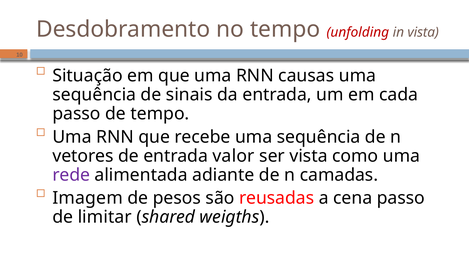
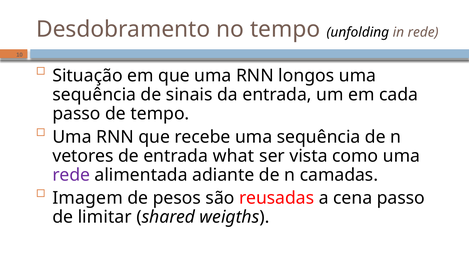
unfolding colour: red -> black (358, 32)
in vista: vista -> rede (423, 32)
causas: causas -> longos (306, 76)
valor: valor -> what (234, 156)
